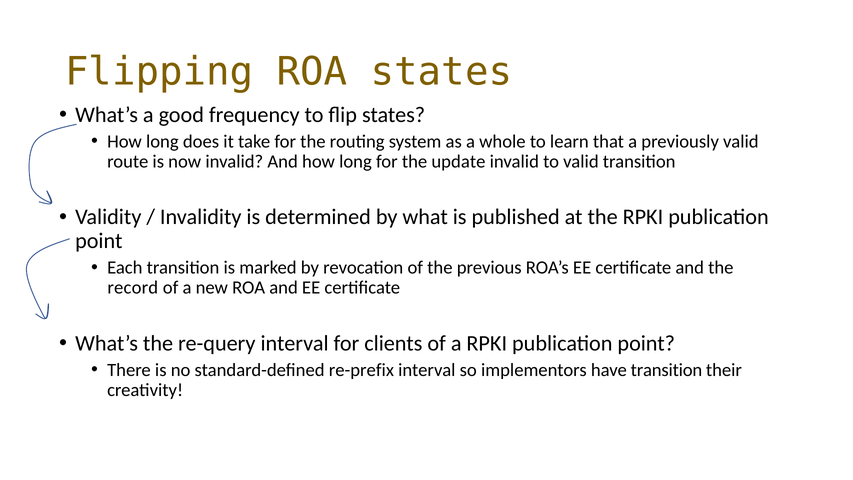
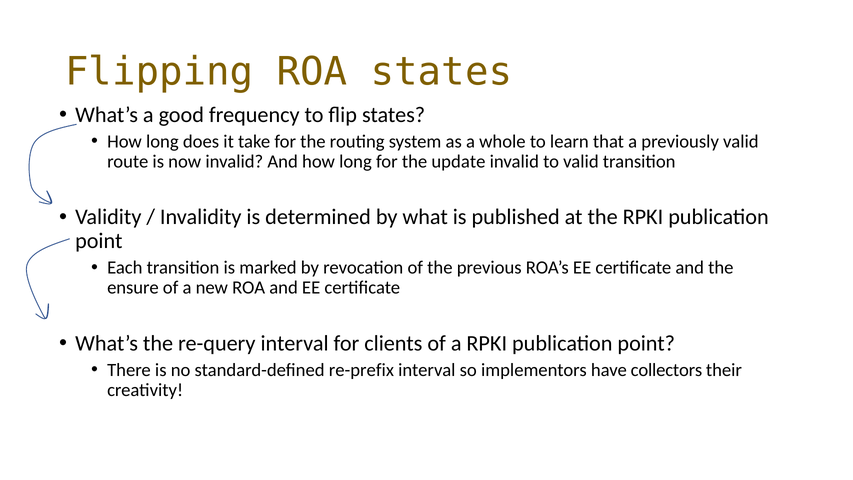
record: record -> ensure (133, 288)
have transition: transition -> collectors (666, 370)
